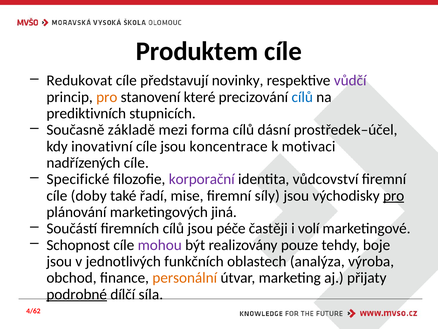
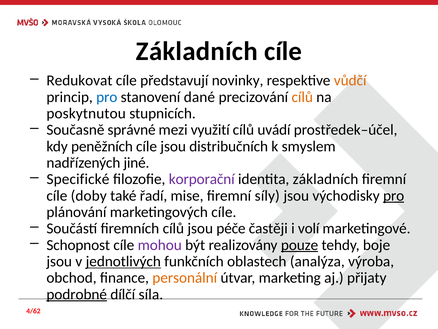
Produktem: Produktem -> Základních (197, 51)
vůdčí colour: purple -> orange (350, 81)
pro colour: orange -> blue (107, 97)
které: které -> dané (199, 97)
cílů colour: blue -> orange (302, 97)
prediktivních: prediktivních -> poskytnutou (86, 113)
základě: základě -> správné (132, 130)
forma: forma -> využití (210, 130)
dásní: dásní -> uvádí (274, 130)
inovativní: inovativní -> peněžních (102, 146)
koncentrace: koncentrace -> distribučních (229, 146)
motivaci: motivaci -> smyslem (309, 146)
nadřízených cíle: cíle -> jiné (136, 163)
identita vůdcovství: vůdcovství -> základních (326, 179)
marketingových jiná: jiná -> cíle (224, 212)
pouze underline: none -> present (300, 245)
jednotlivých underline: none -> present (123, 261)
